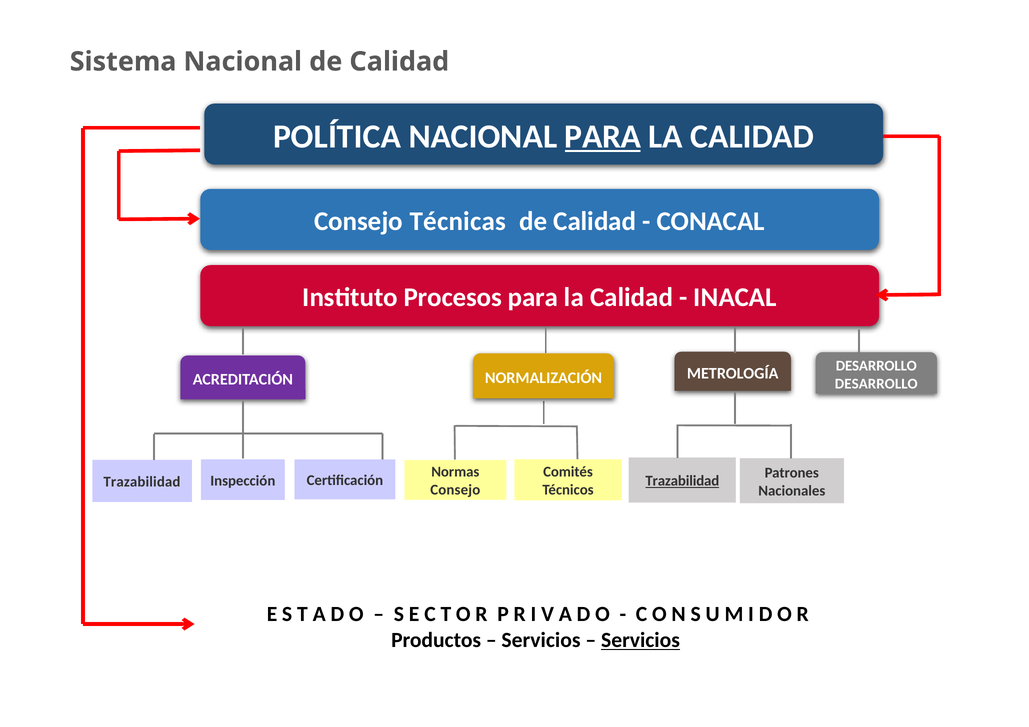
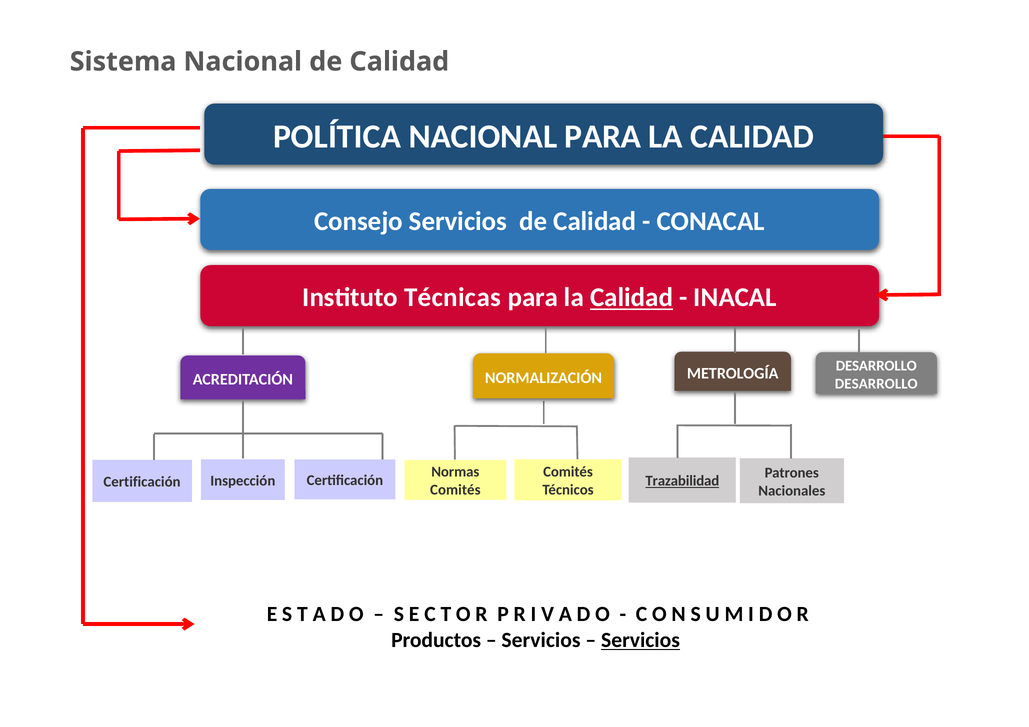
PARA underline: present -> none (603, 136)
Consejo Técnicas: Técnicas -> Servicios (458, 221)
Procesos: Procesos -> Técnicas (453, 298)
Calidad underline: none -> present (632, 298)
Trazabilidad: Trazabilidad -> Certificación (142, 482)
Consejo: Consejo -> Comités (455, 490)
